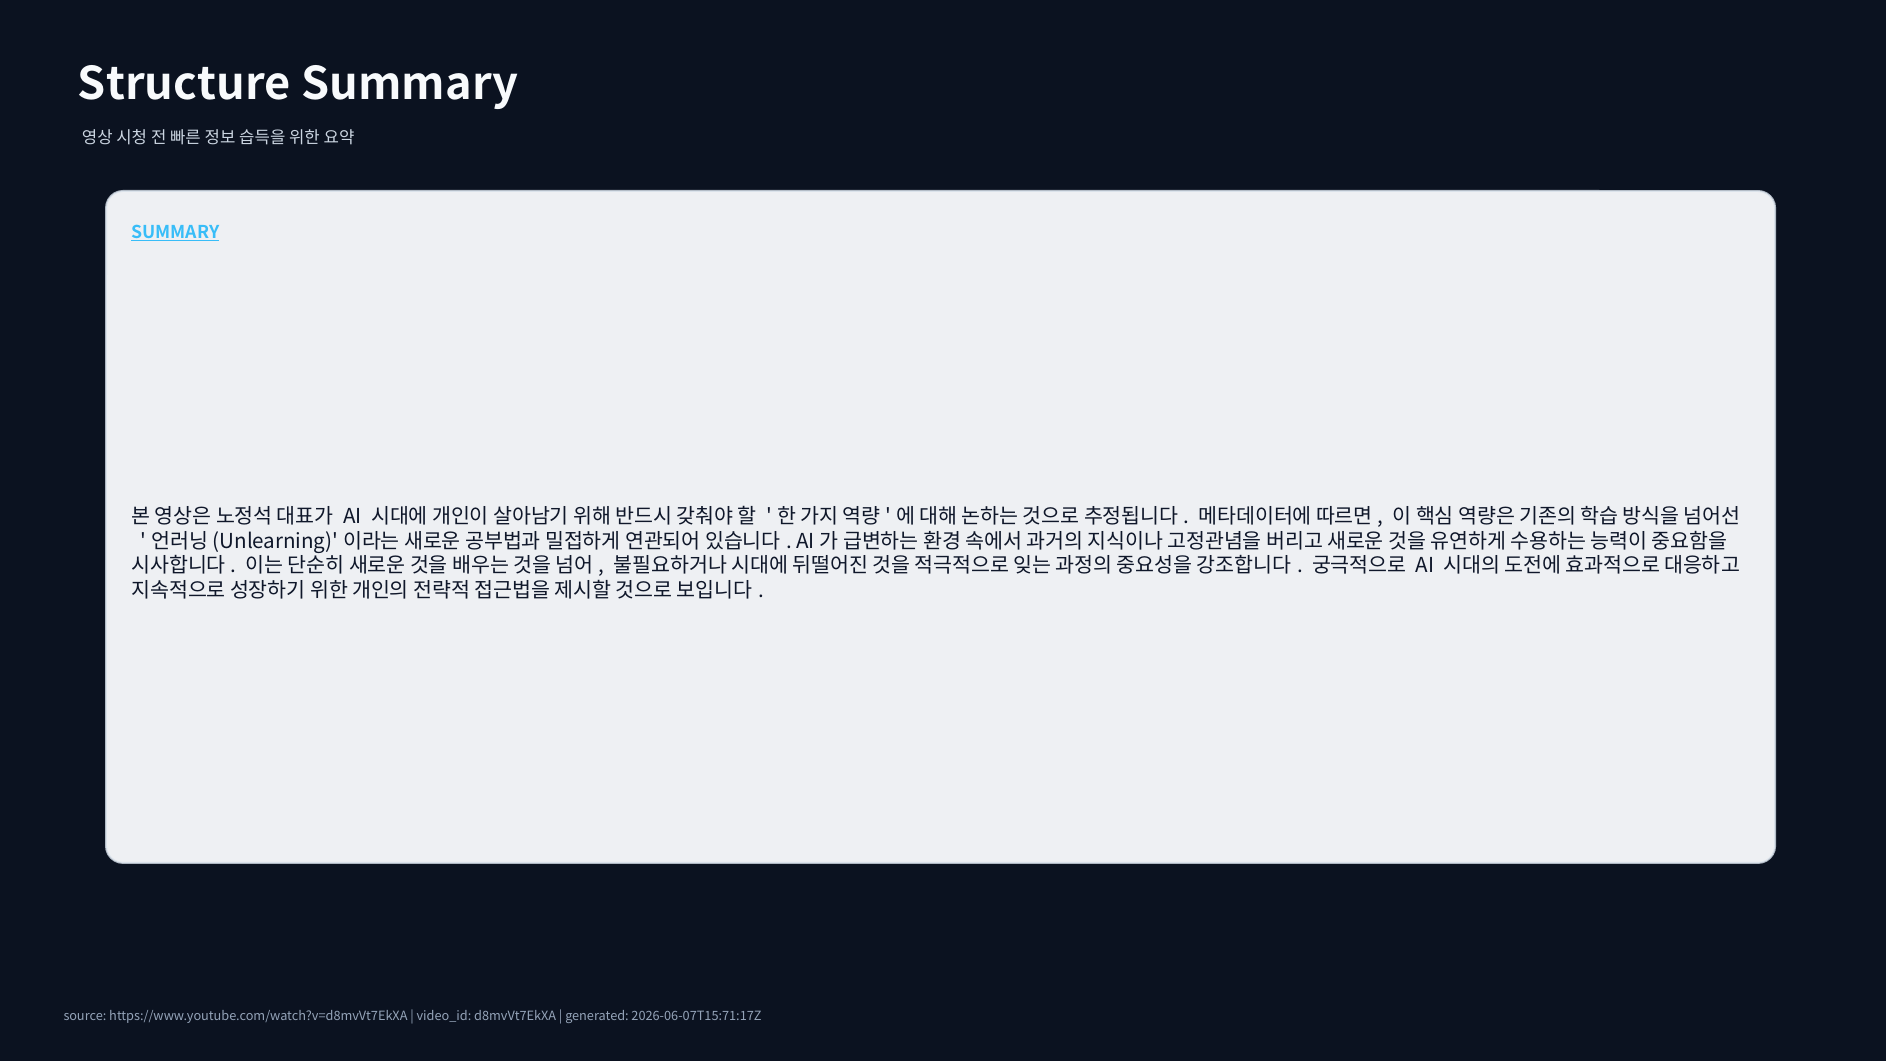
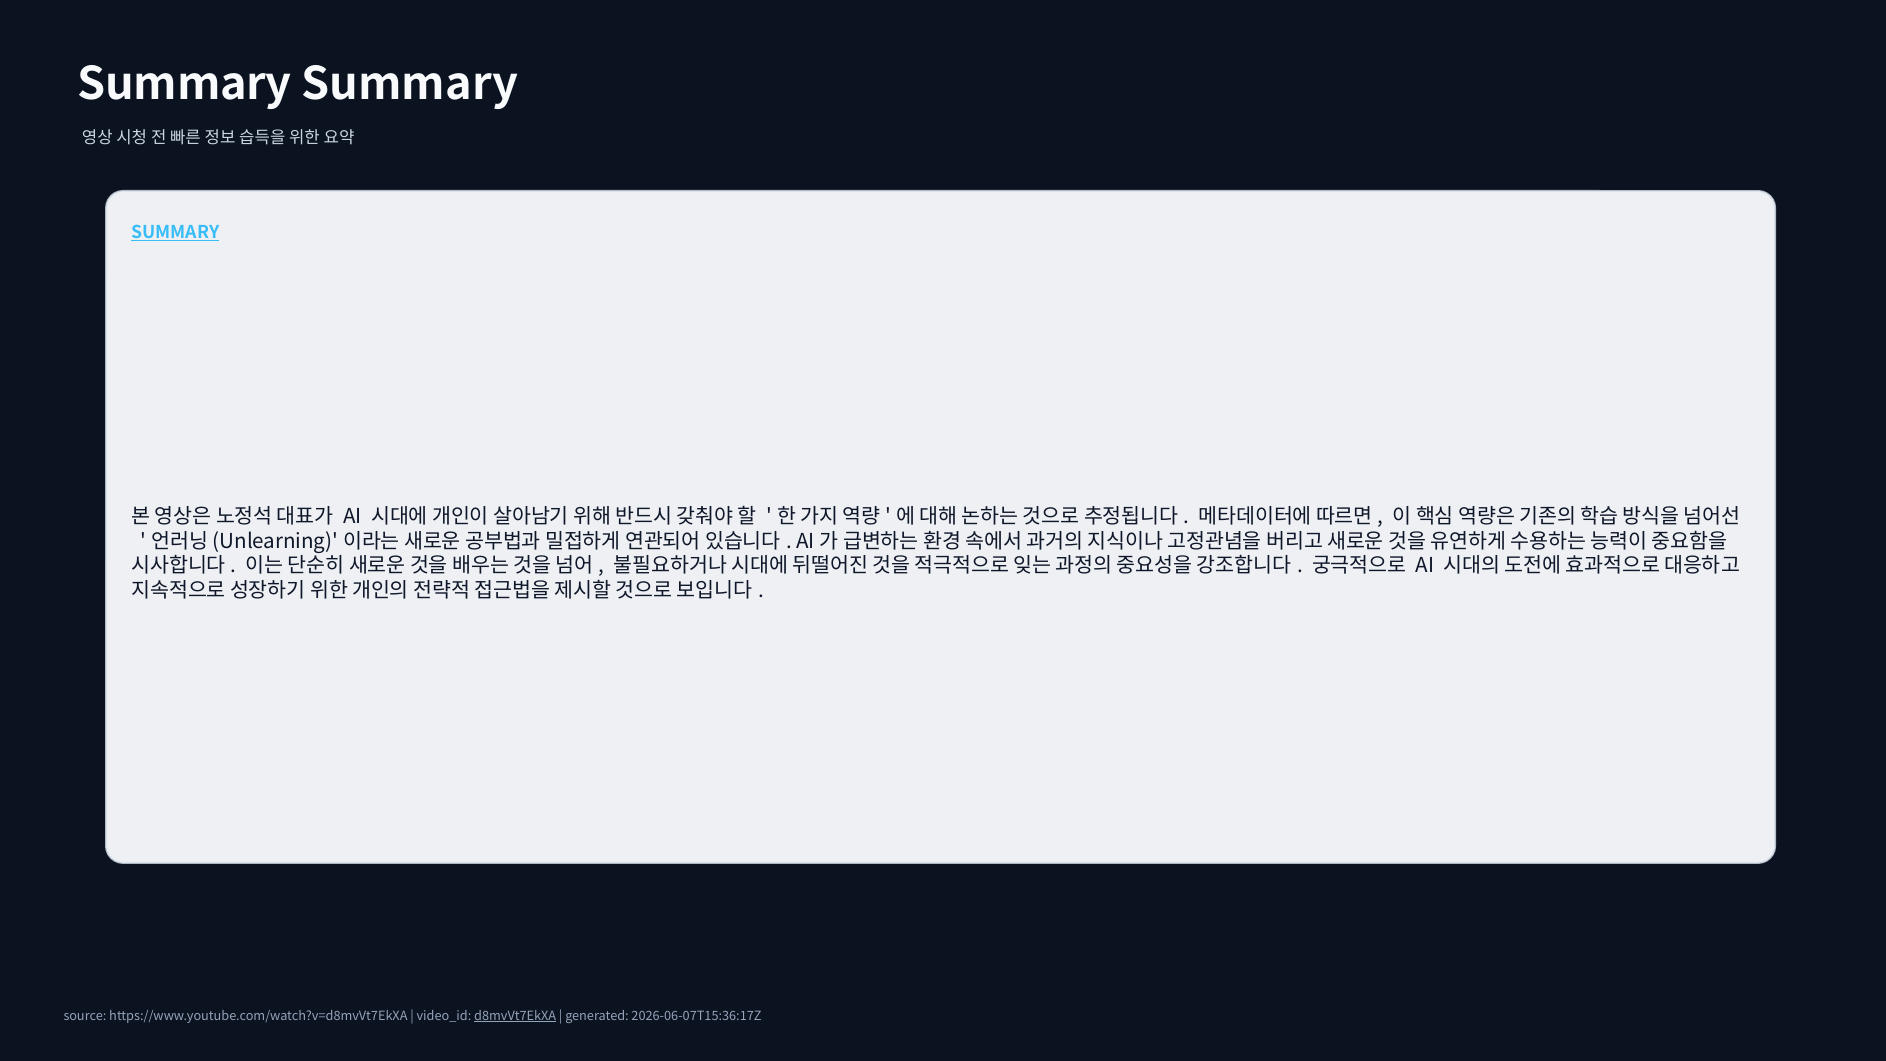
Structure: Structure -> Summary (185, 84)
d8mvVt7EkXA underline: none -> present (515, 1016)
2026-06-07T15:71:17Z: 2026-06-07T15:71:17Z -> 2026-06-07T15:36:17Z (697, 1016)
